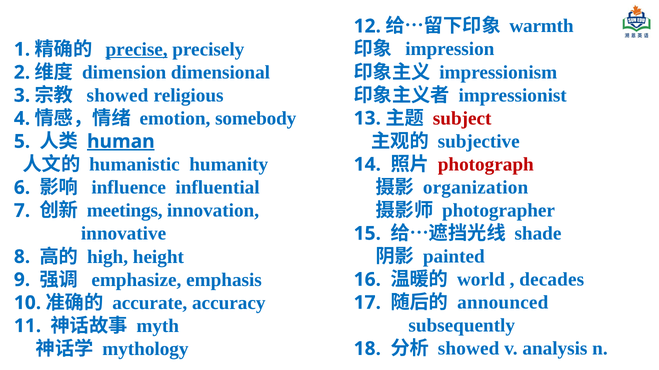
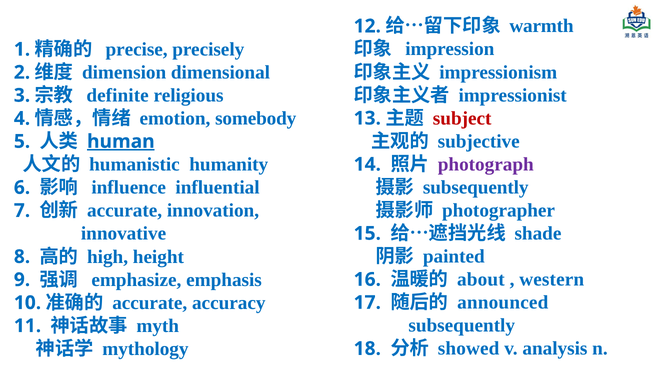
precise underline: present -> none (137, 49)
showed: showed -> definite (118, 96)
photograph colour: red -> purple (486, 165)
organization: organization -> subsequently (476, 188)
meetings: meetings -> accurate (125, 211)
world: world -> about (481, 280)
decades: decades -> western (552, 280)
